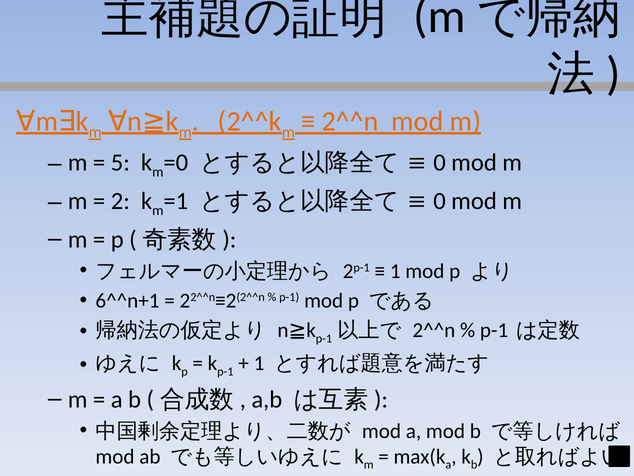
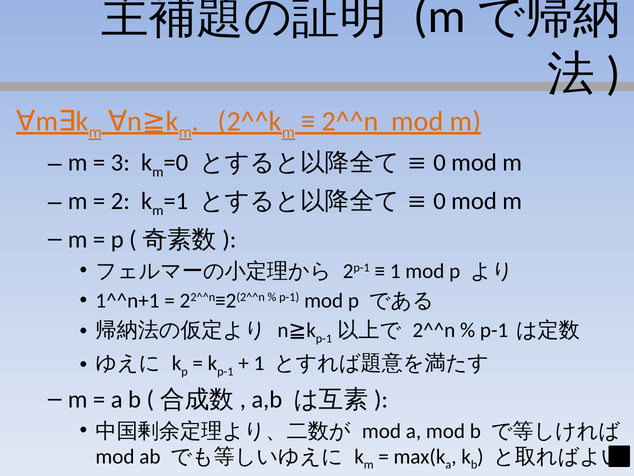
5: 5 -> 3 (120, 162)
6^^n+1: 6^^n+1 -> 1^^n+1 (128, 300)
